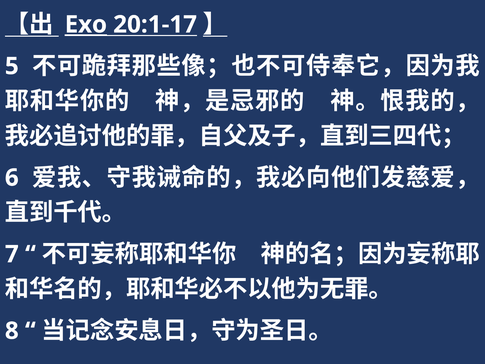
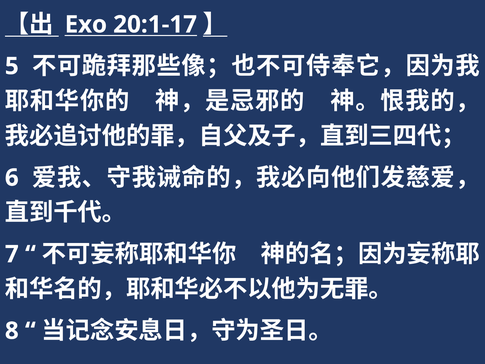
Exo underline: present -> none (86, 24)
